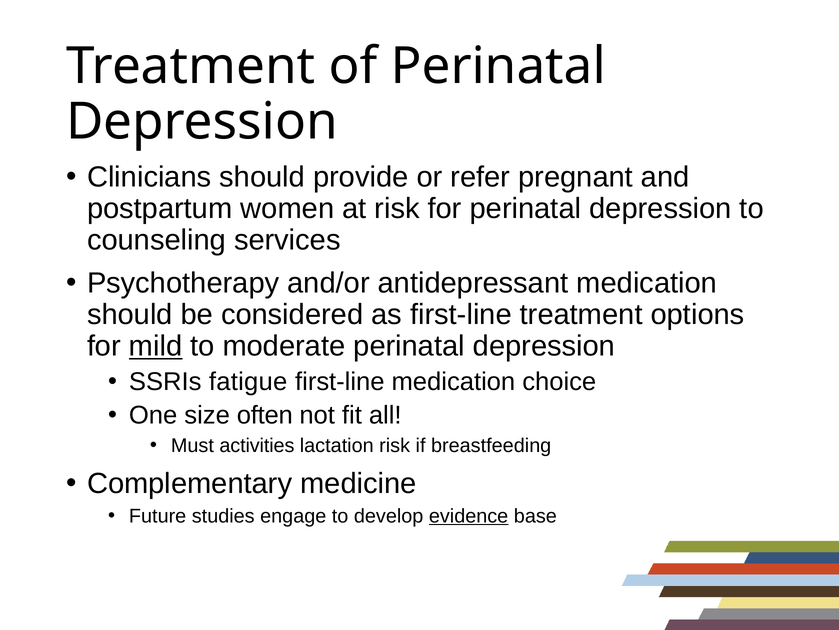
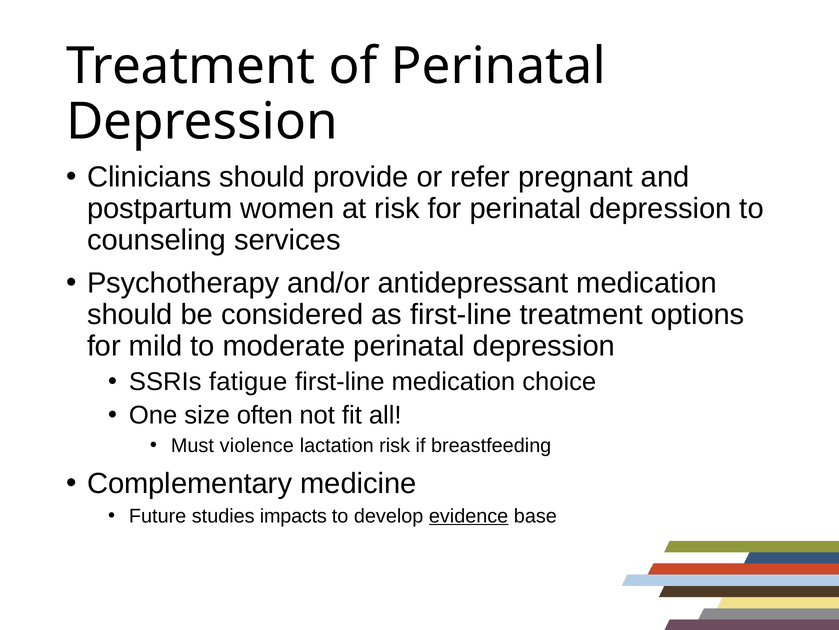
mild underline: present -> none (156, 346)
activities: activities -> violence (257, 445)
engage: engage -> impacts (293, 515)
